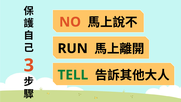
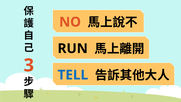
TELL colour: green -> blue (73, 75)
